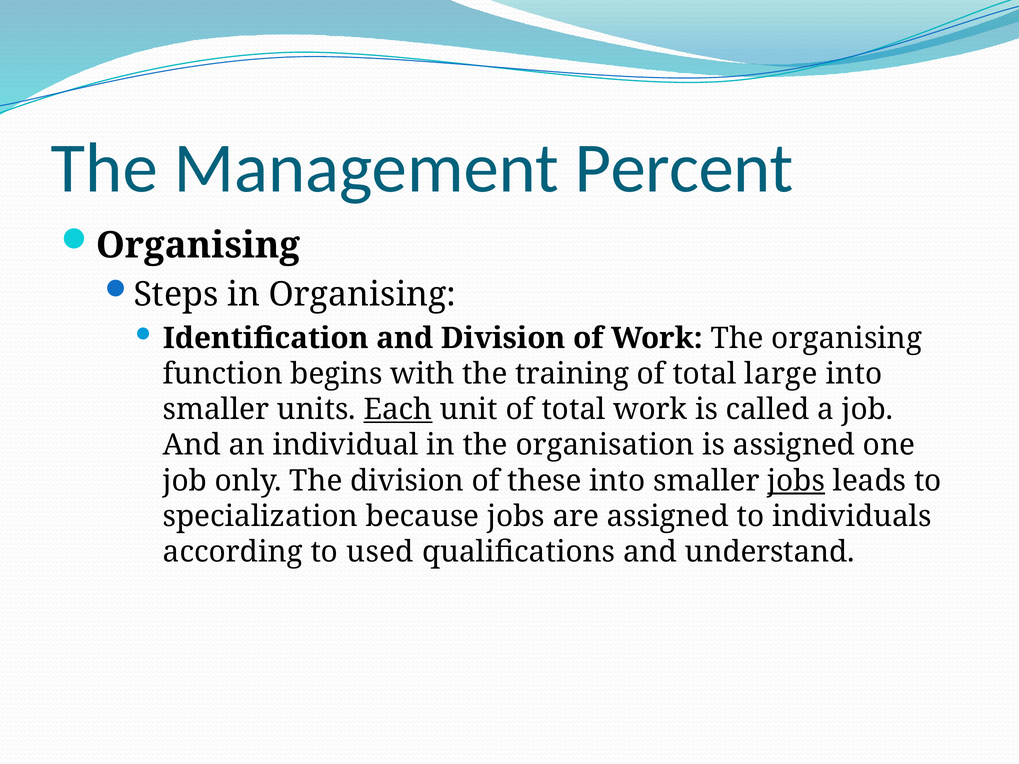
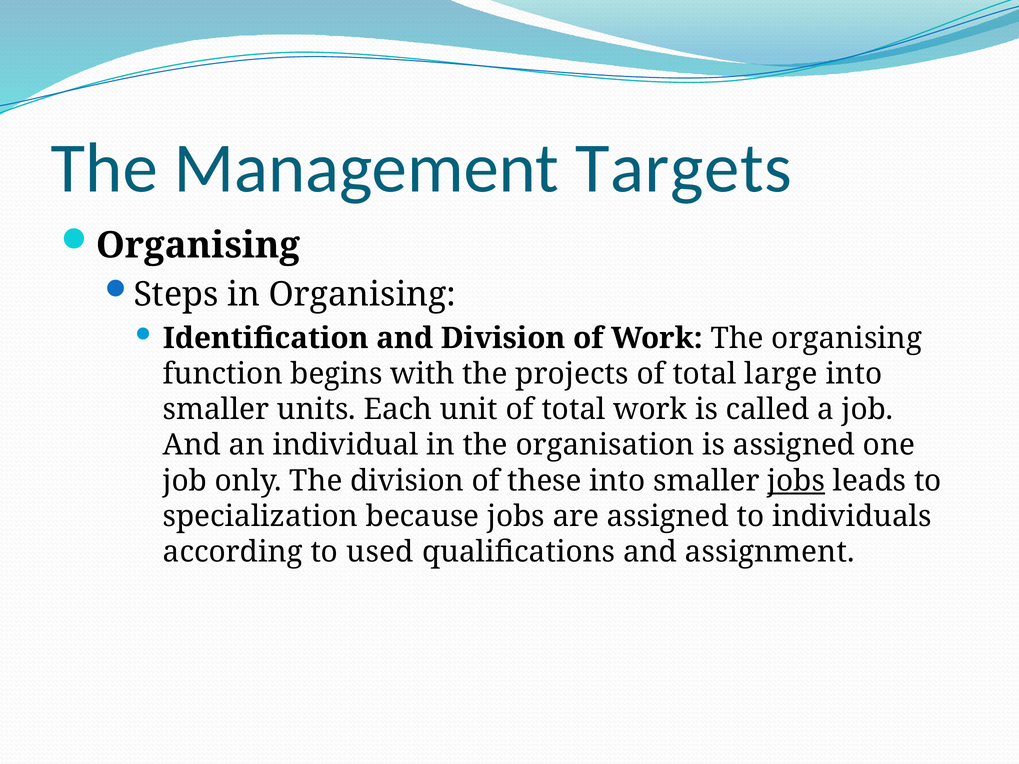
Percent: Percent -> Targets (684, 168)
training: training -> projects (572, 374)
Each underline: present -> none (398, 410)
understand: understand -> assignment (770, 552)
